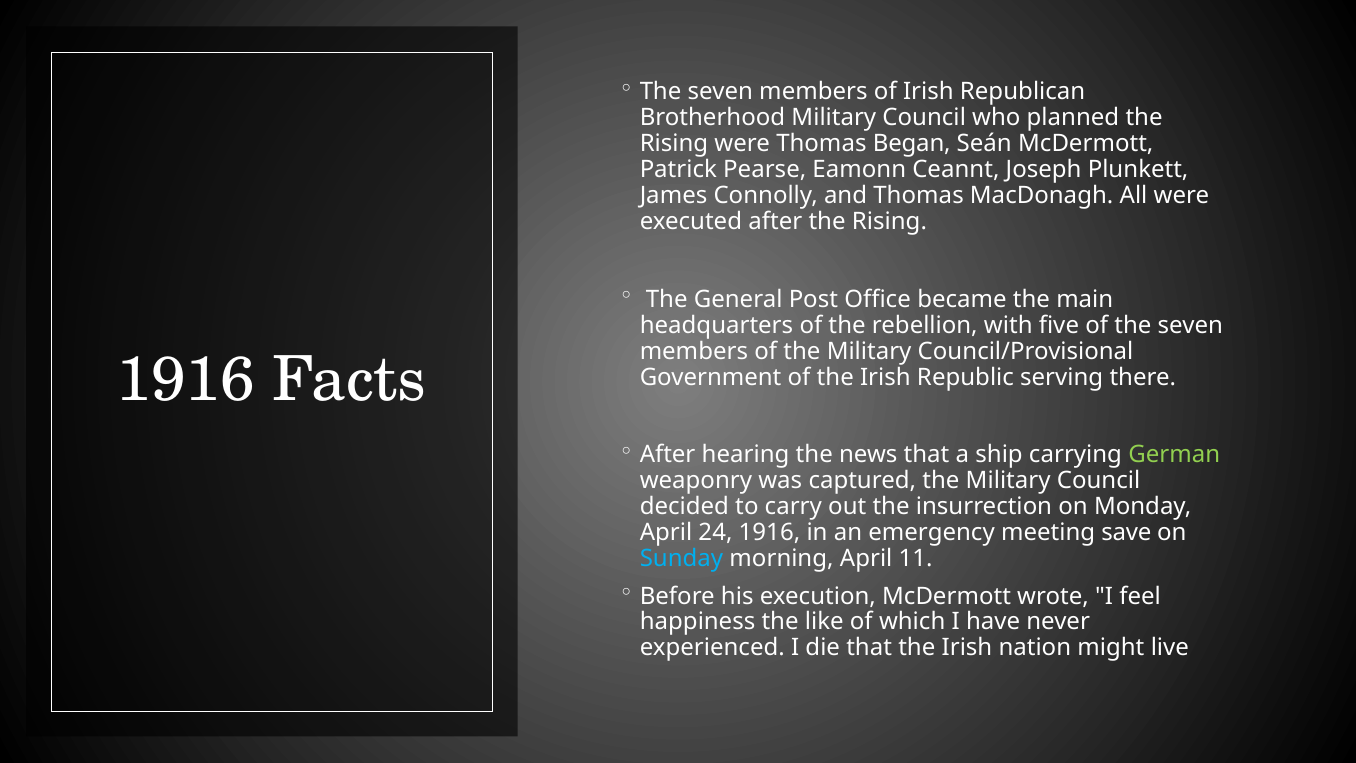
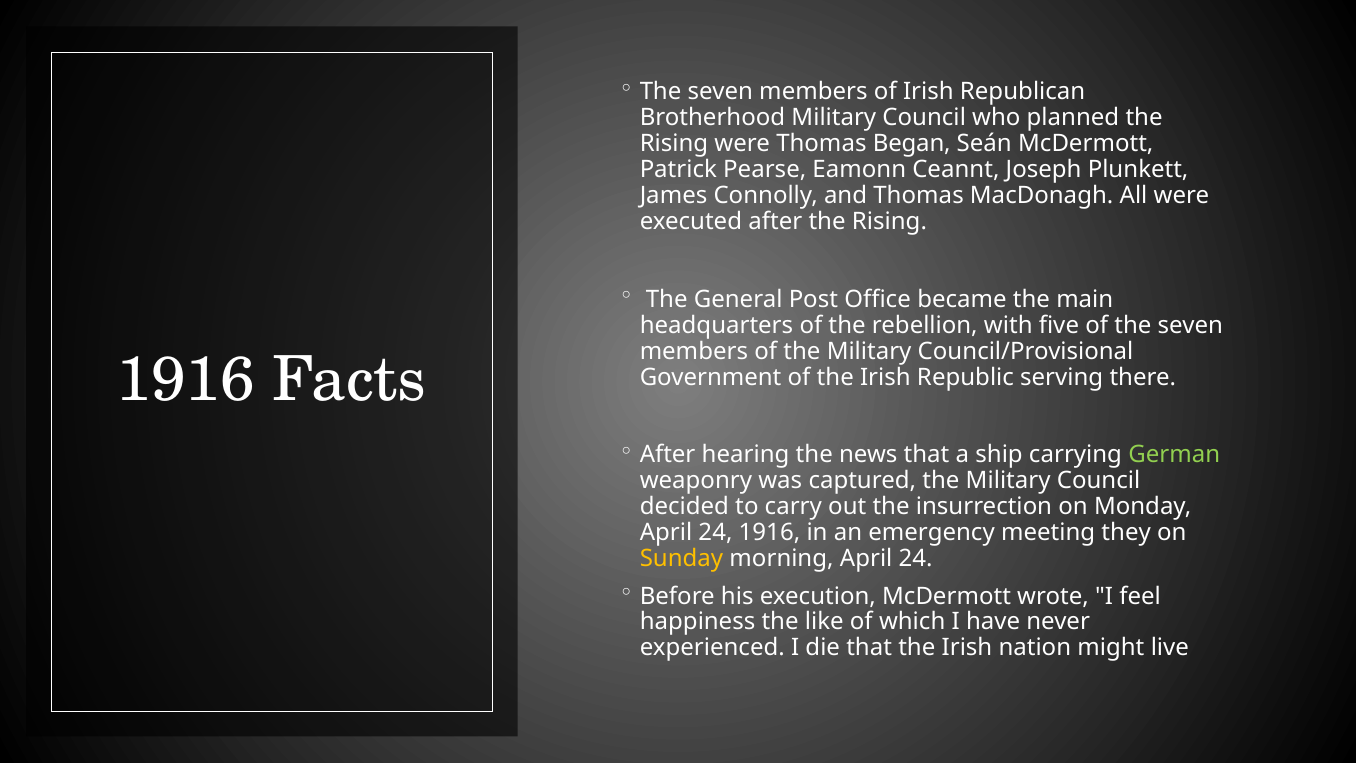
save: save -> they (1126, 533)
Sunday colour: light blue -> yellow (681, 559)
morning April 11: 11 -> 24 (916, 559)
